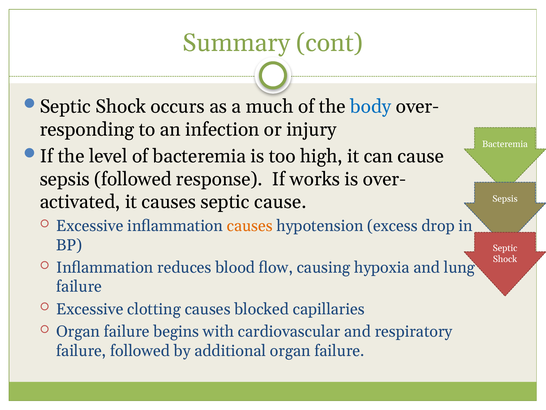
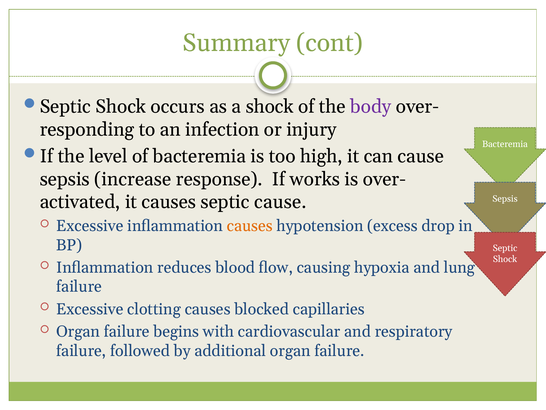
a much: much -> shock (270, 107)
body colour: blue -> purple (371, 107)
sepsis followed: followed -> increase (133, 179)
